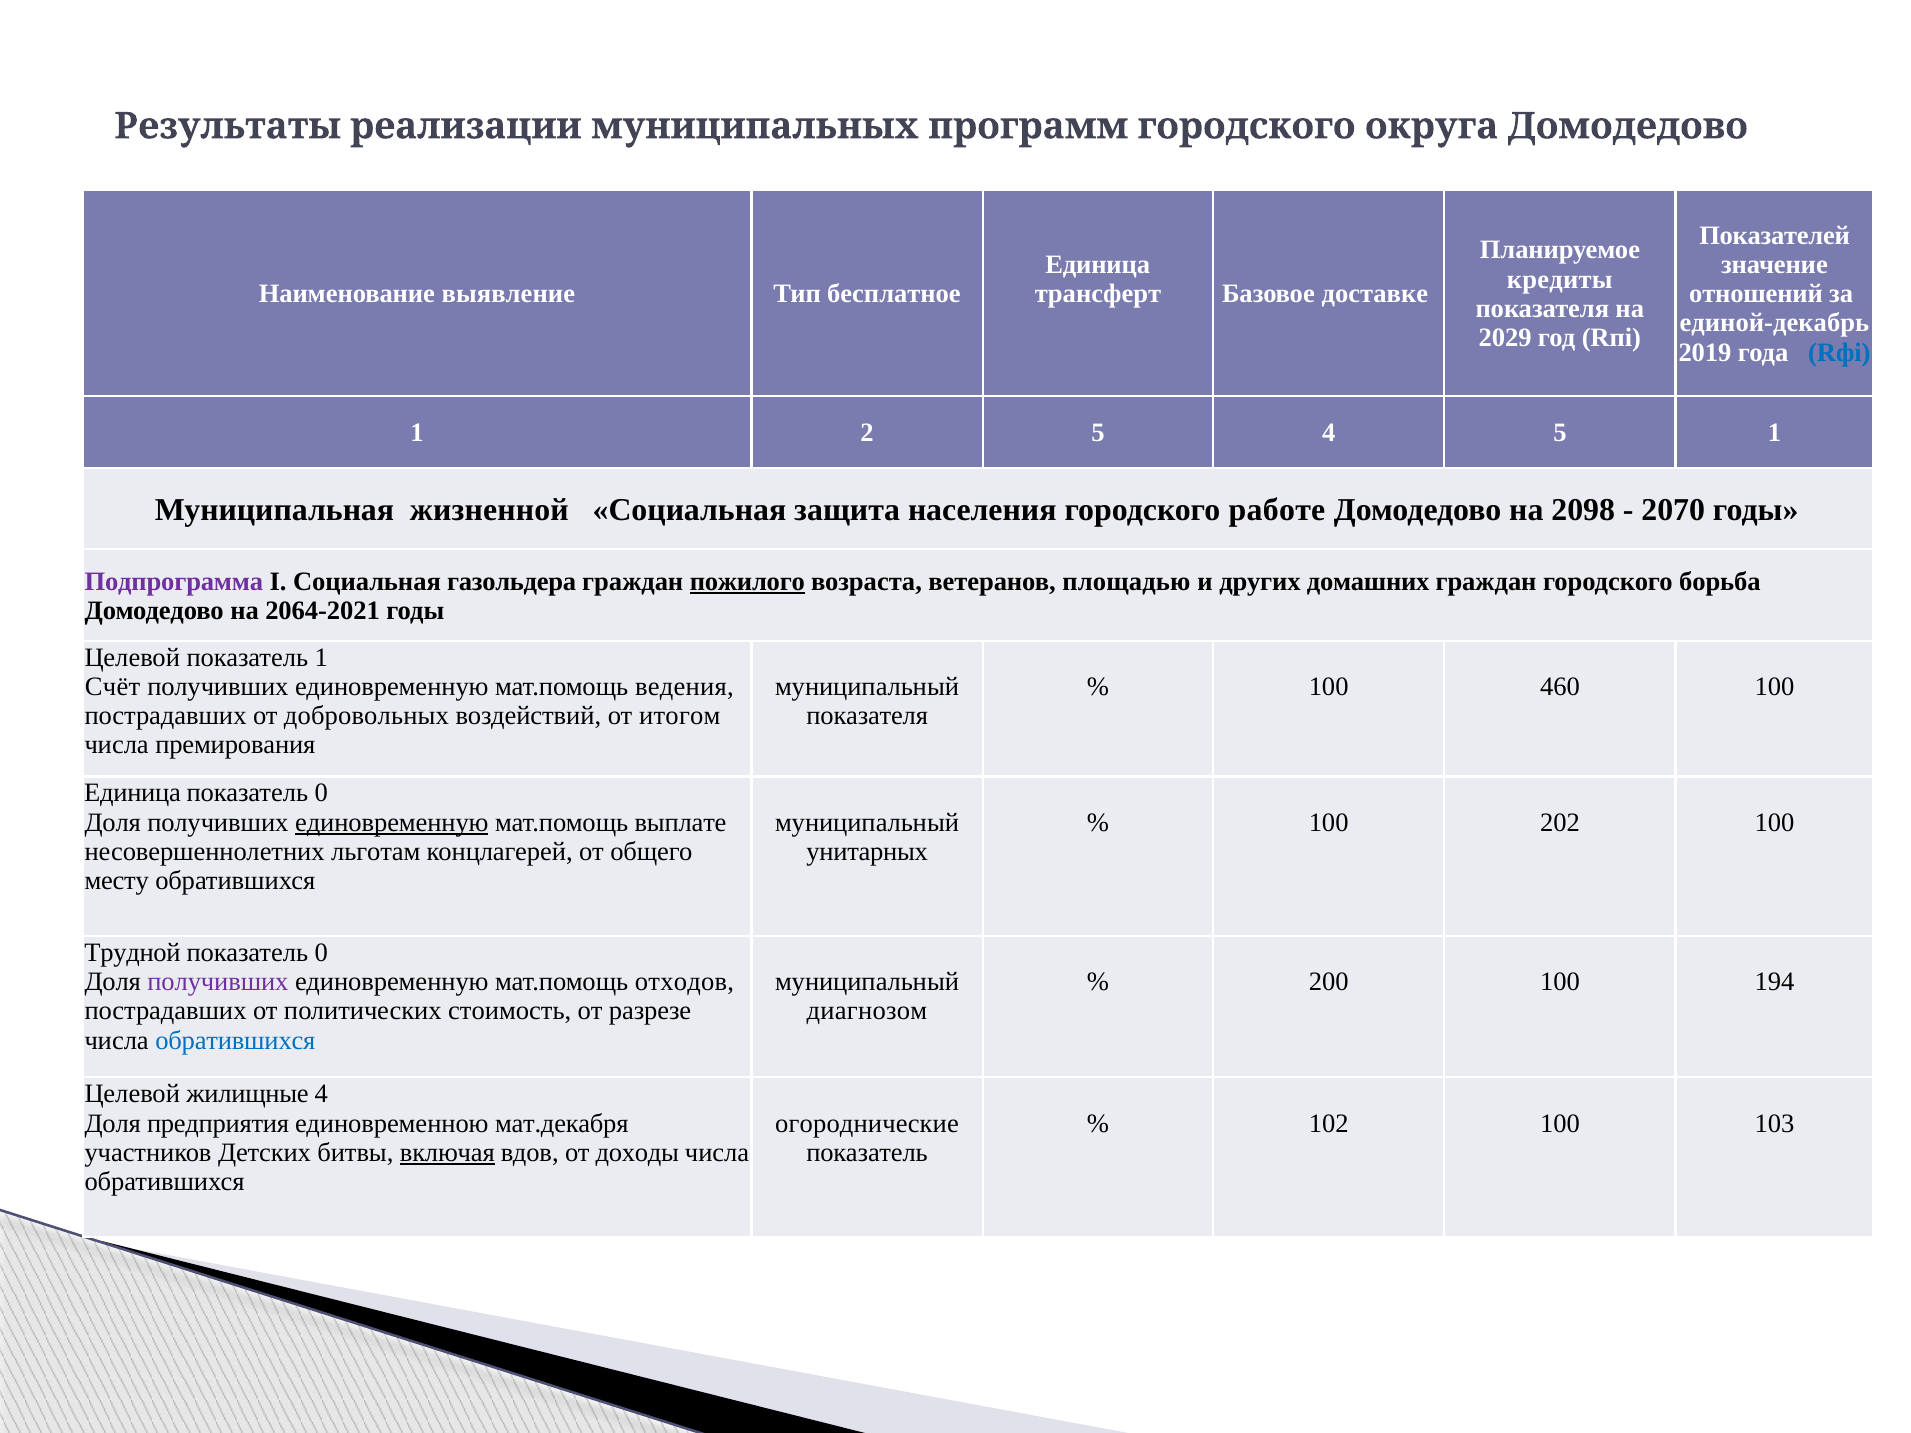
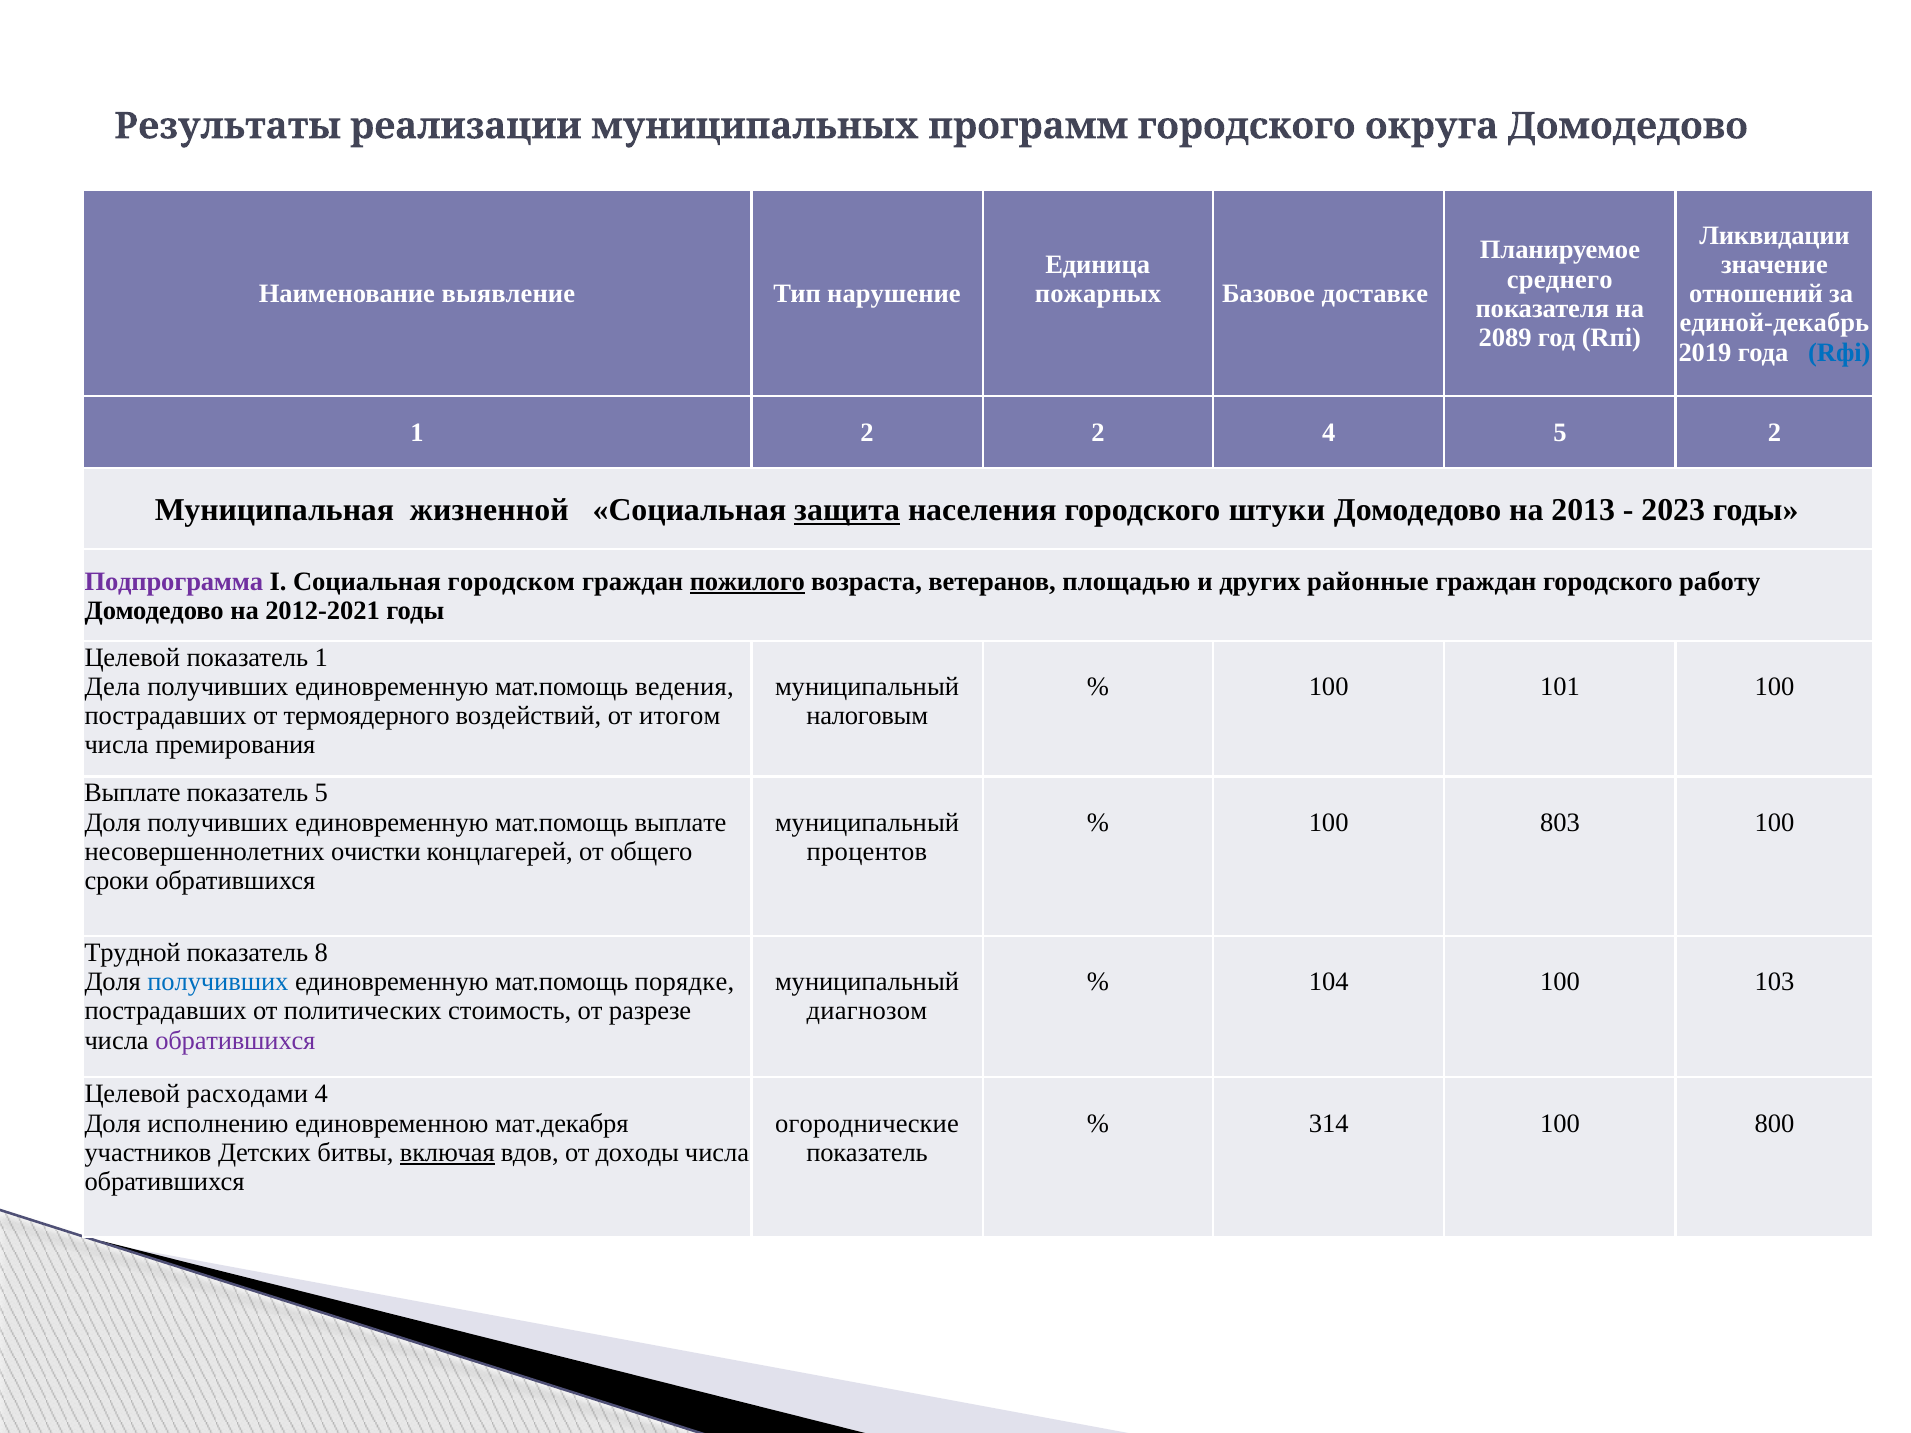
Показателей: Показателей -> Ликвидации (1775, 235)
кредиты: кредиты -> среднего (1560, 279)
бесплатное: бесплатное -> нарушение (894, 294)
трансферт: трансферт -> пожарных (1098, 294)
2029: 2029 -> 2089 (1505, 338)
2 5: 5 -> 2 (1098, 433)
5 1: 1 -> 2 (1775, 433)
защита underline: none -> present (847, 510)
работе: работе -> штуки (1277, 510)
2098: 2098 -> 2013 (1583, 510)
2070: 2070 -> 2023 (1673, 510)
газольдера: газольдера -> городском (511, 582)
домашних: домашних -> районные (1368, 582)
борьба: борьба -> работу (1720, 582)
2064-2021: 2064-2021 -> 2012-2021 (323, 611)
Счёт: Счёт -> Дела (113, 687)
460: 460 -> 101 (1560, 687)
добровольных: добровольных -> термоядерного (367, 716)
показателя: показателя -> налоговым (867, 716)
Единица: Единица -> Выплате (132, 793)
0: 0 -> 5 (321, 793)
единовременную underline: present -> none (392, 823)
202: 202 -> 803 (1560, 823)
льготам: льготам -> очистки (376, 852)
унитарных: унитарных -> процентов (867, 852)
месту: месту -> сроки (117, 881)
0: 0 -> 8 (321, 953)
получивших colour: purple -> blue (218, 982)
отходов: отходов -> порядке (684, 982)
200: 200 -> 104 (1329, 982)
194: 194 -> 103 (1775, 982)
обратившихся colour: blue -> purple (235, 1041)
жилищные: жилищные -> расходами (247, 1094)
предприятия: предприятия -> исполнению (218, 1123)
102: 102 -> 314 (1329, 1123)
103: 103 -> 800 (1775, 1123)
